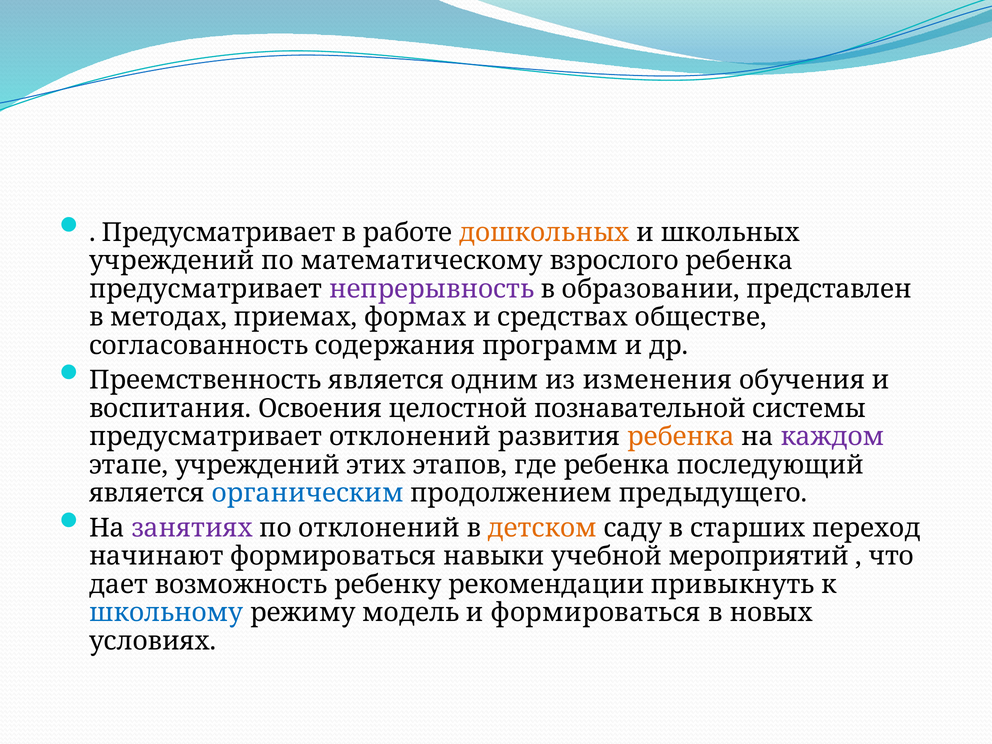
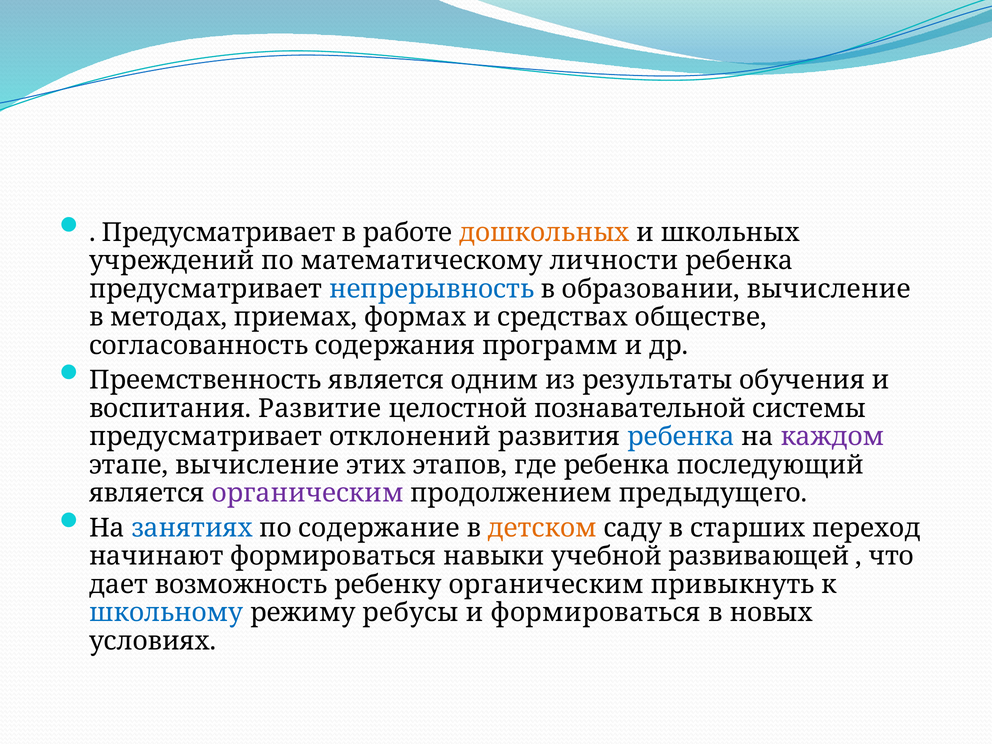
взрослого: взрослого -> личности (614, 261)
непрерывность colour: purple -> blue (432, 289)
образовании представлен: представлен -> вычисление (829, 289)
изменения: изменения -> результаты (657, 380)
Освоения: Освоения -> Развитие (320, 408)
ребенка colour: orange -> blue (681, 437)
этапе учреждений: учреждений -> вычисление (257, 465)
органическим colour: blue -> purple (308, 493)
занятиях colour: purple -> blue (192, 528)
по отклонений: отклонений -> содержание (379, 528)
мероприятий: мероприятий -> развивающей (759, 556)
ребенку рекомендации: рекомендации -> органическим (546, 584)
модель: модель -> ребусы (411, 613)
